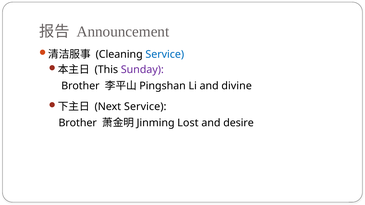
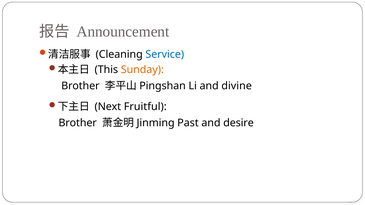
Sunday colour: purple -> orange (142, 70)
Next Service: Service -> Fruitful (145, 107)
Lost: Lost -> Past (188, 123)
